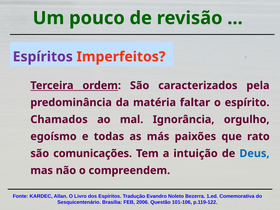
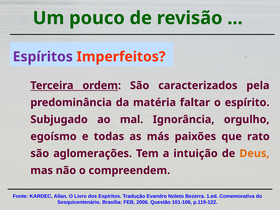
Chamados: Chamados -> Subjugado (59, 119)
comunicações: comunicações -> aglomerações (93, 153)
Deus colour: blue -> orange (254, 153)
